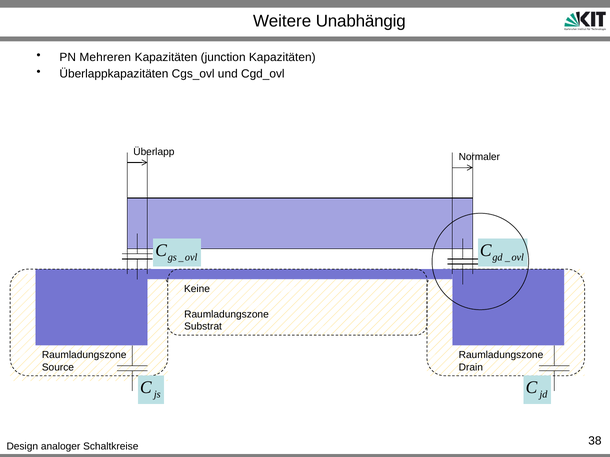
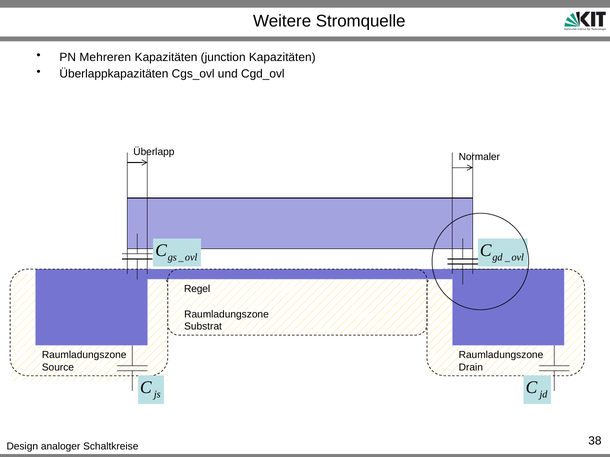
Unabhängig: Unabhängig -> Stromquelle (361, 21)
Keine: Keine -> Regel (197, 289)
